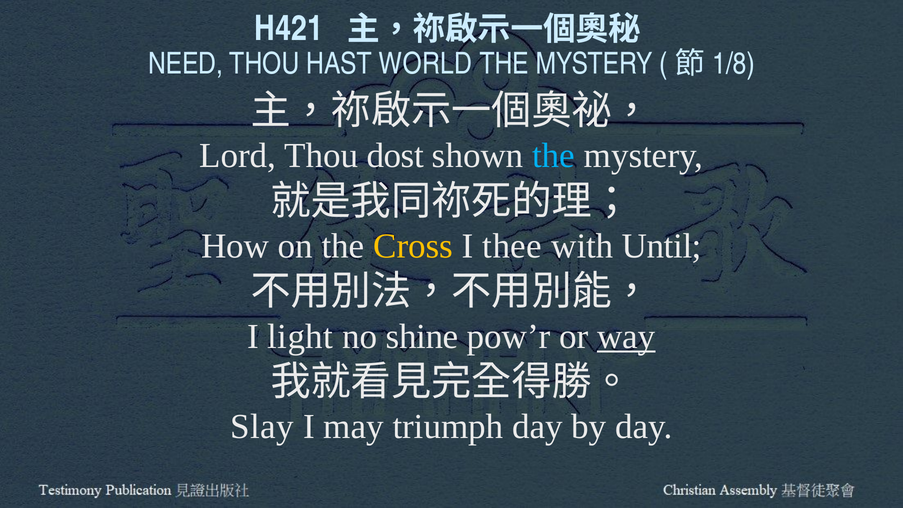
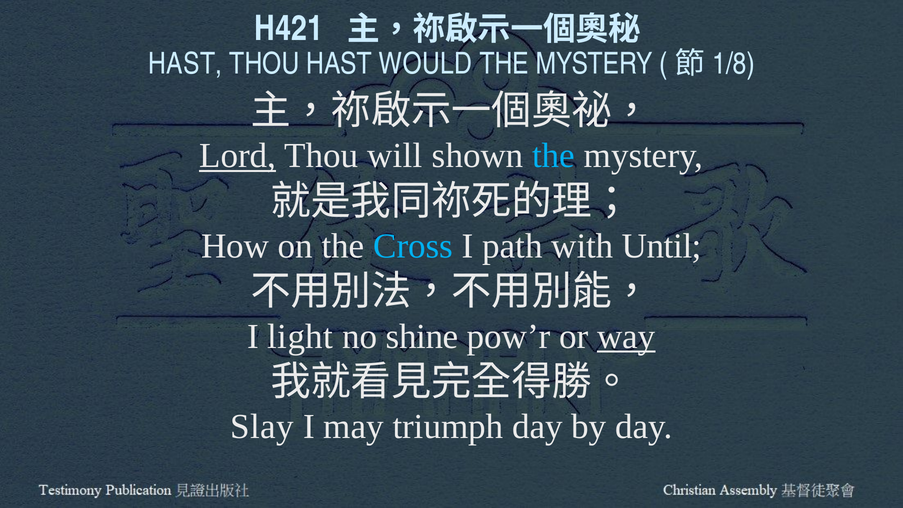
NEED: NEED -> HAST (185, 64)
WORLD: WORLD -> WOULD (425, 64)
Lord underline: none -> present (238, 156)
dost: dost -> will (395, 156)
Cross colour: yellow -> light blue (413, 246)
thee: thee -> path (512, 246)
